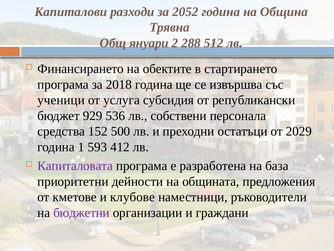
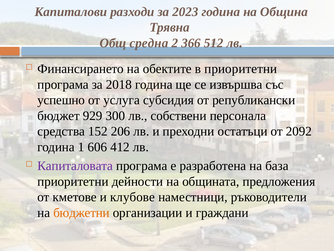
2052: 2052 -> 2023 (185, 12)
януари: януари -> средна (149, 43)
288: 288 -> 366 (191, 43)
в стартирането: стартирането -> приоритетни (241, 69)
ученици: ученици -> успешно (61, 100)
536: 536 -> 300 (115, 116)
500: 500 -> 206 (121, 131)
2029: 2029 -> 2092 (299, 131)
593: 593 -> 606 (97, 147)
бюджетни colour: purple -> orange (81, 212)
